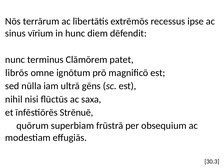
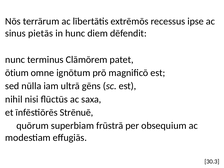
vīrium: vīrium -> pietās (41, 33)
librōs: librōs -> ōtium (17, 73)
